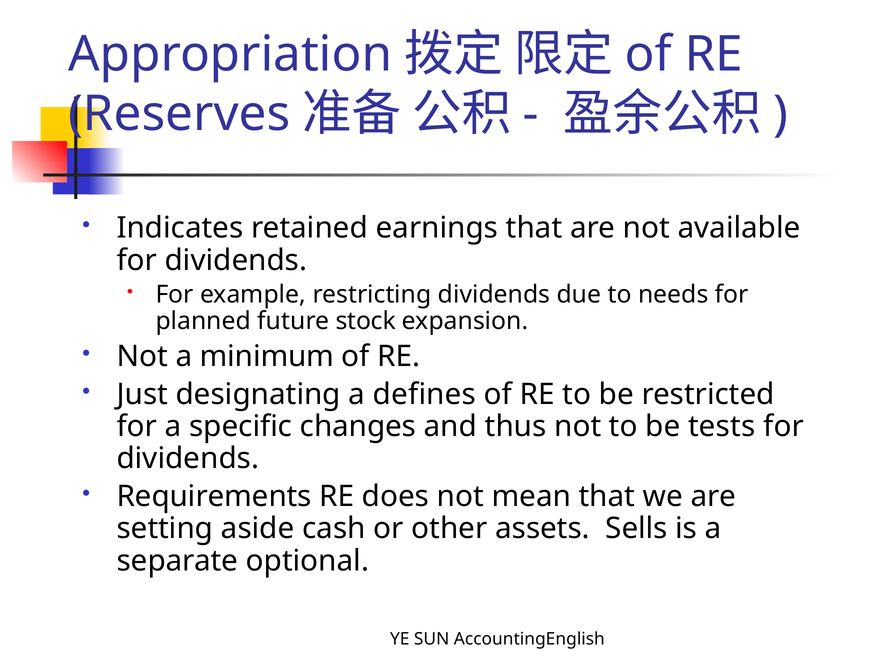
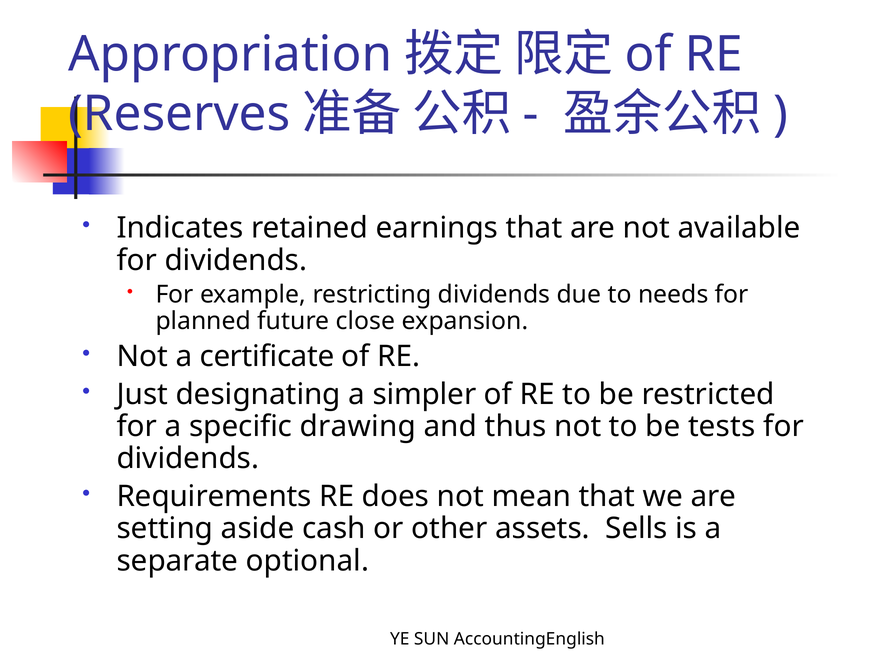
stock: stock -> close (366, 321)
minimum: minimum -> certificate (267, 357)
defines: defines -> simpler (425, 395)
changes: changes -> drawing (358, 427)
